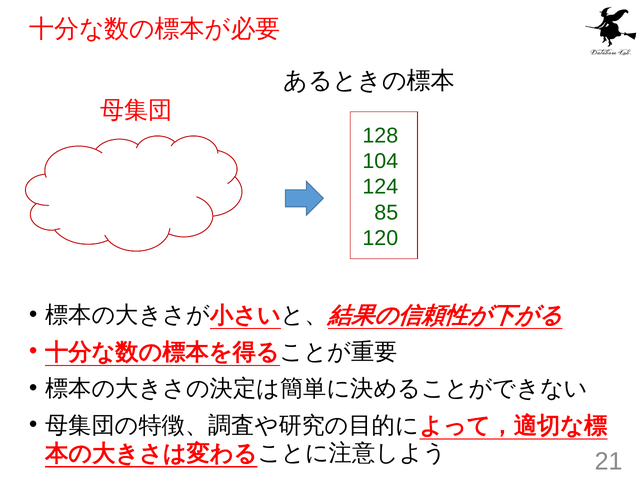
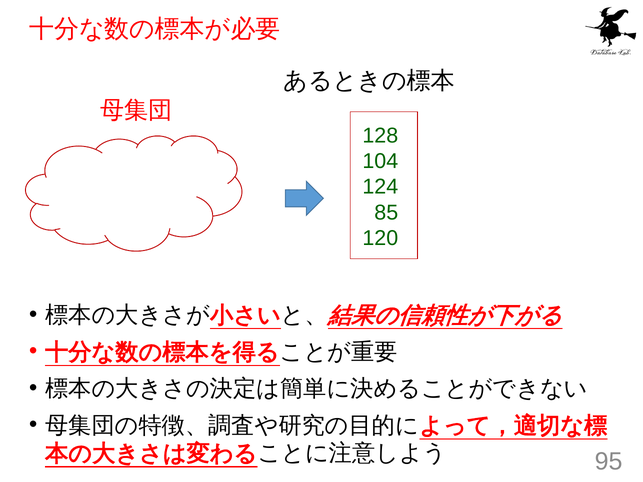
21: 21 -> 95 (609, 462)
